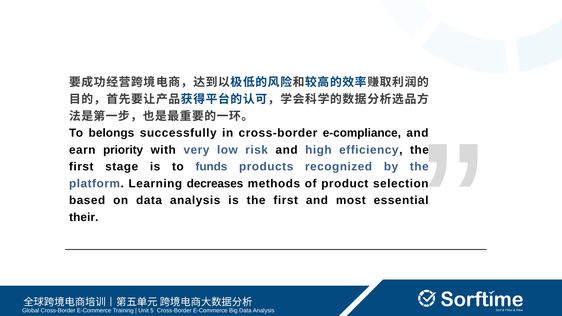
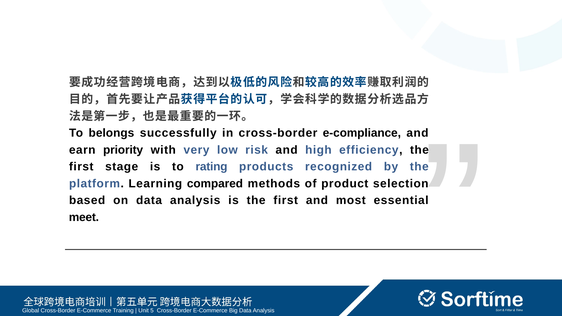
funds: funds -> rating (211, 167)
decreases: decreases -> compared (215, 184)
their: their -> meet (84, 217)
